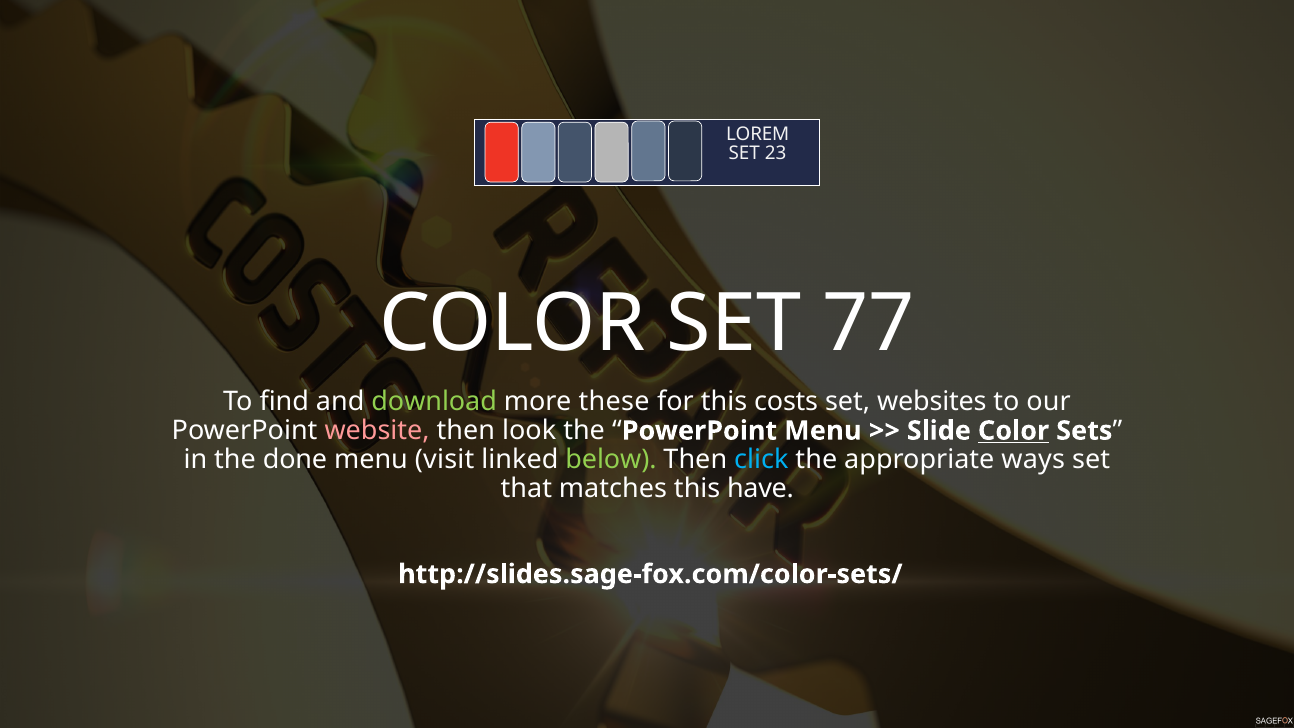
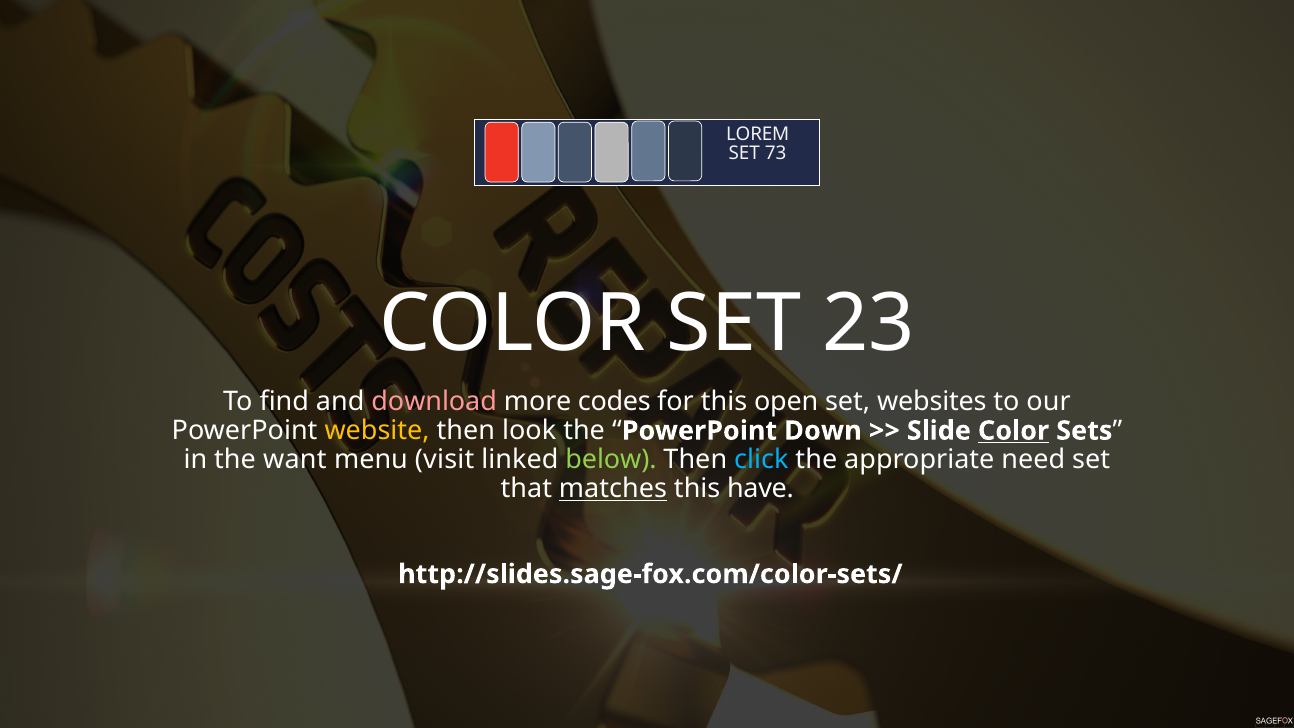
23: 23 -> 73 (776, 154)
77: 77 -> 23 (869, 323)
download colour: light green -> pink (434, 402)
these: these -> codes (614, 402)
costs: costs -> open (786, 402)
website colour: pink -> yellow (377, 431)
PowerPoint Menu: Menu -> Down (823, 431)
done: done -> want (295, 460)
ways: ways -> need (1033, 460)
matches underline: none -> present (613, 489)
